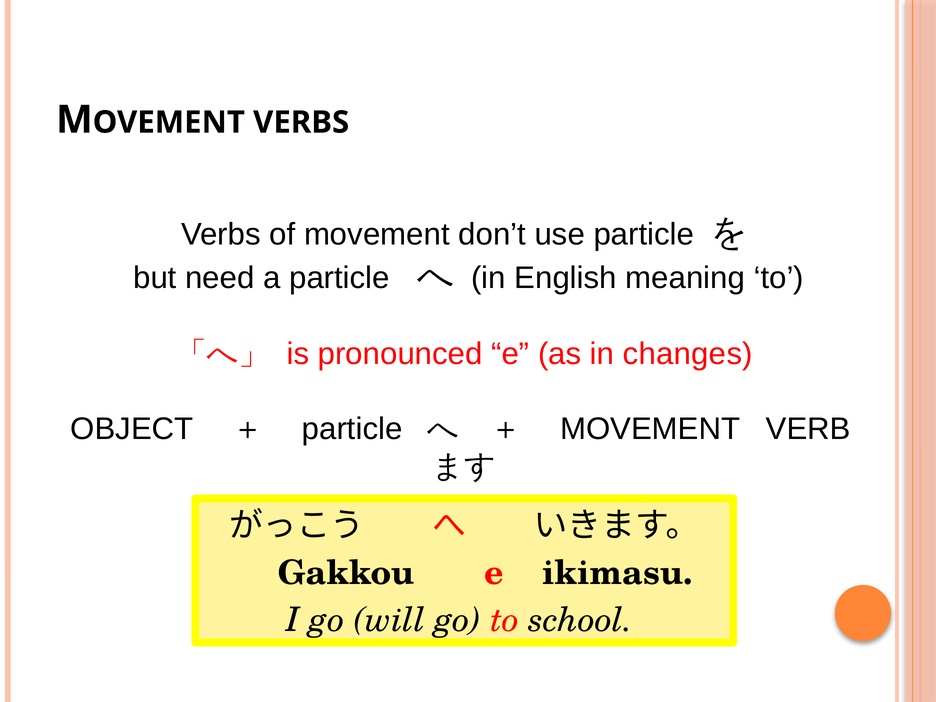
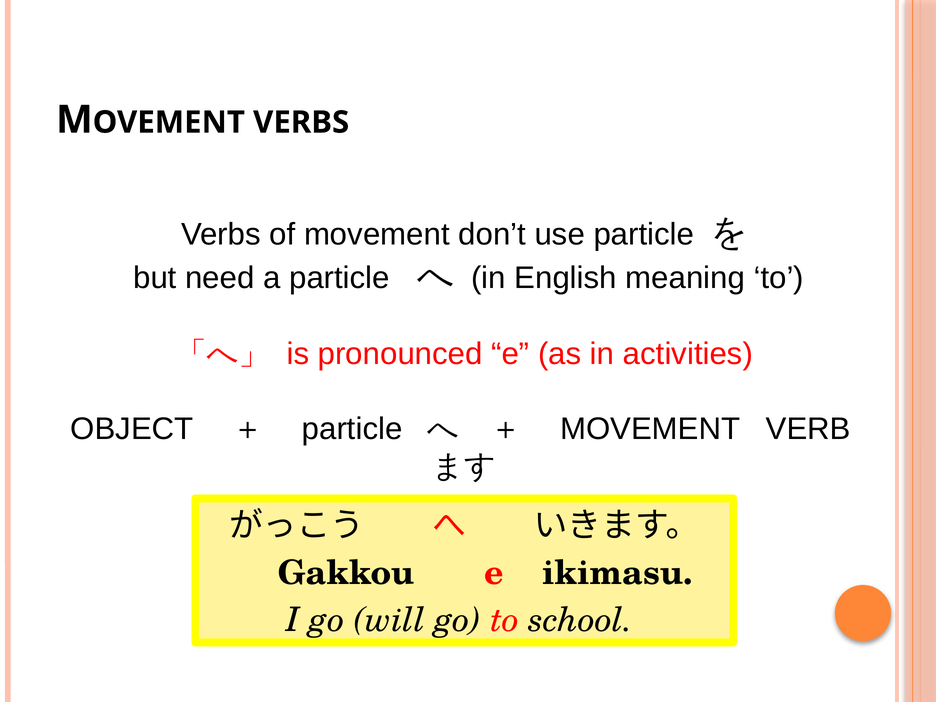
changes: changes -> activities (688, 354)
